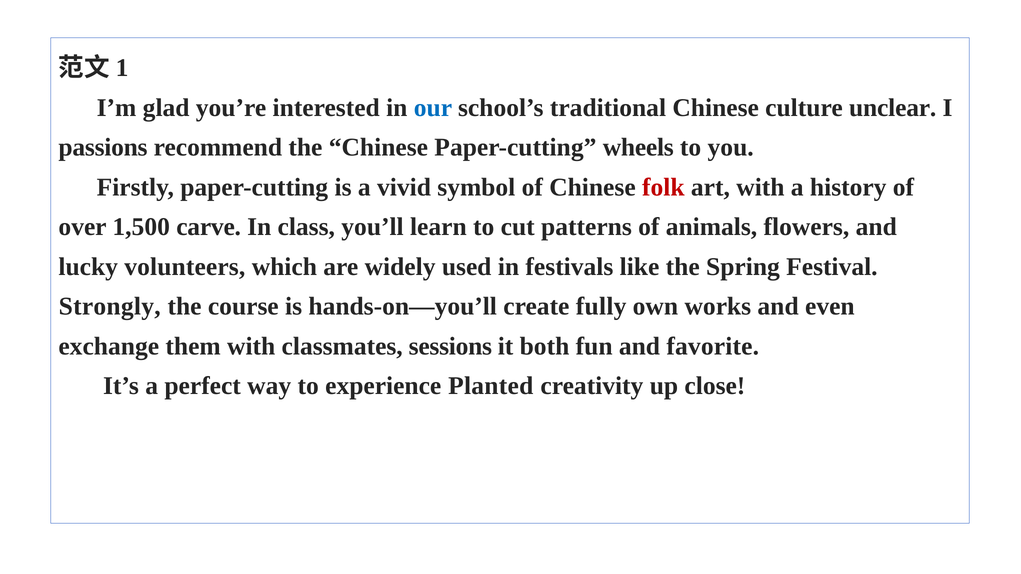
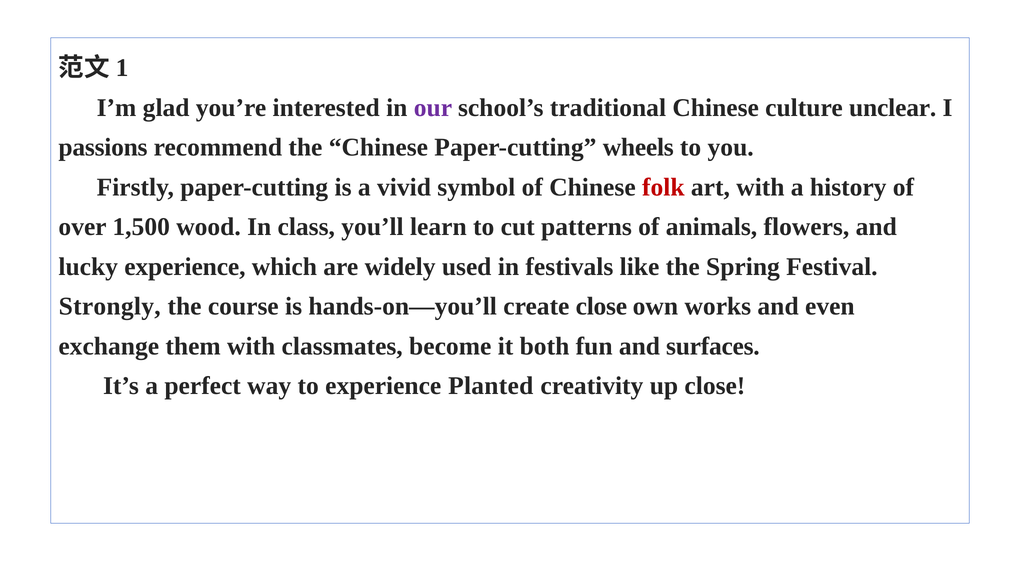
our colour: blue -> purple (433, 108)
carve: carve -> wood (209, 227)
lucky volunteers: volunteers -> experience (185, 267)
create fully: fully -> close (601, 307)
sessions: sessions -> become (450, 346)
favorite: favorite -> surfaces (713, 346)
